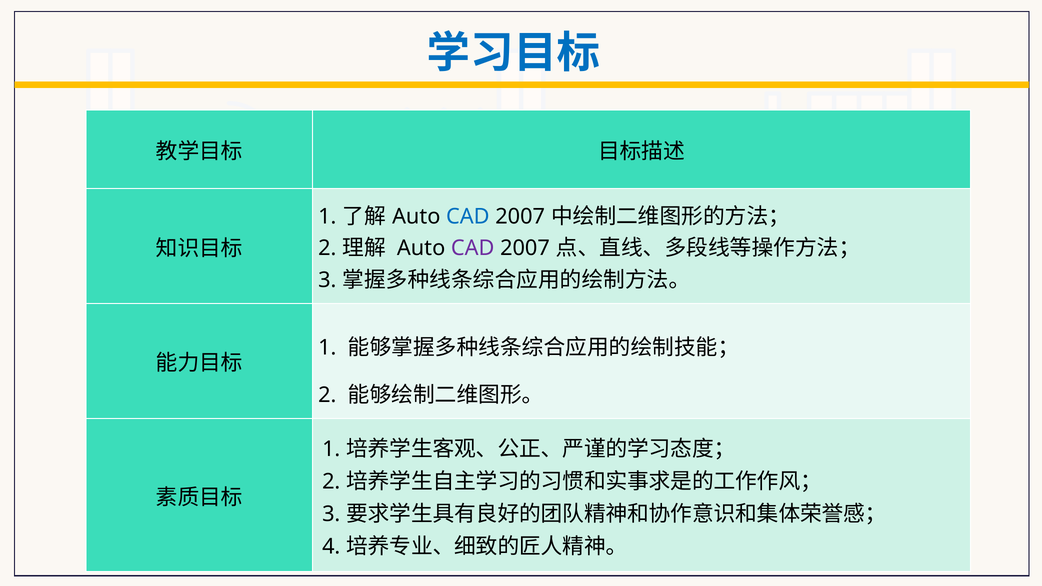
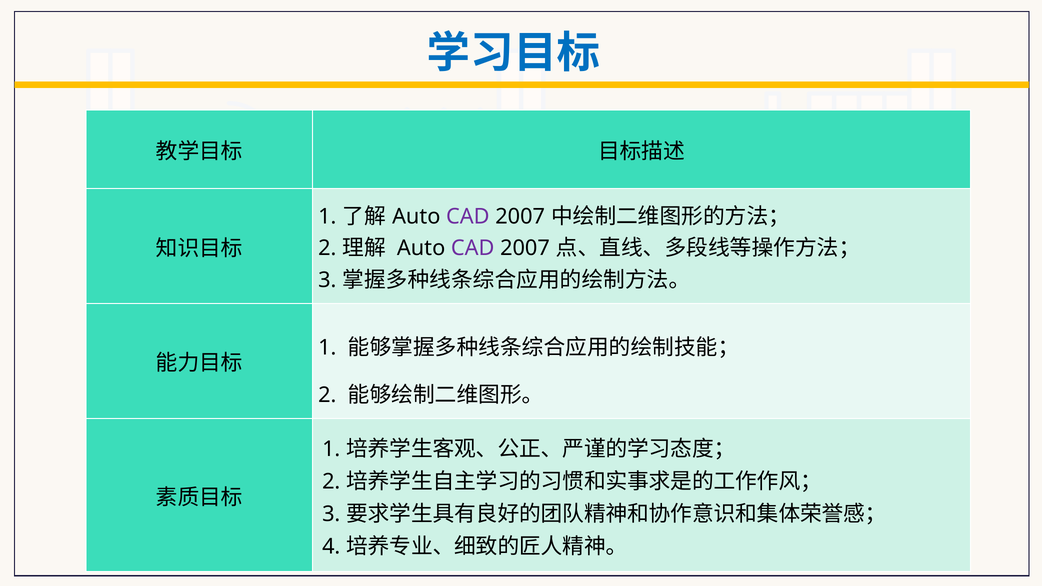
CAD colour: blue -> purple (468, 217)
